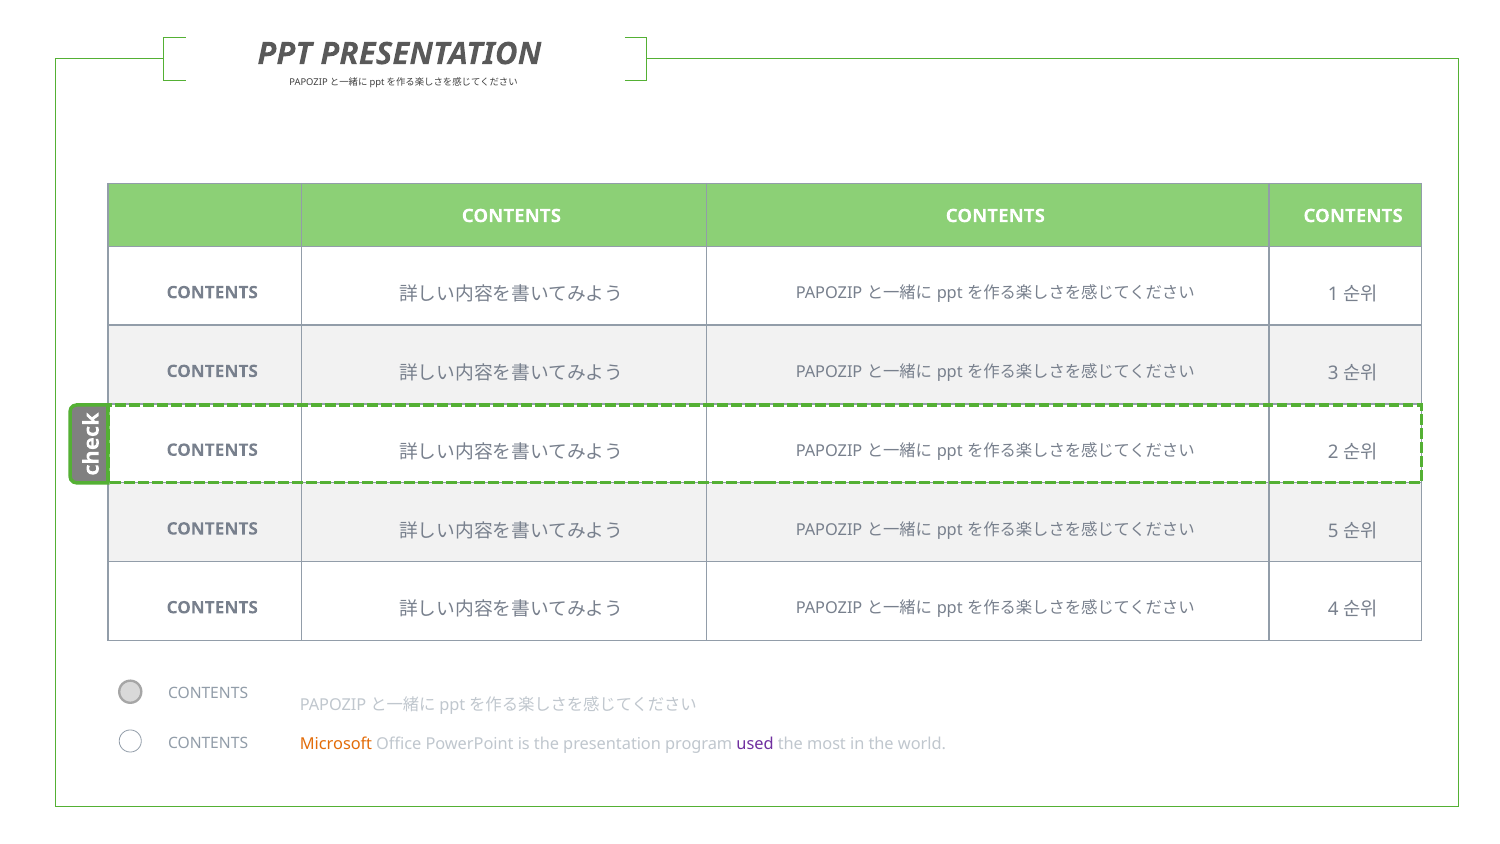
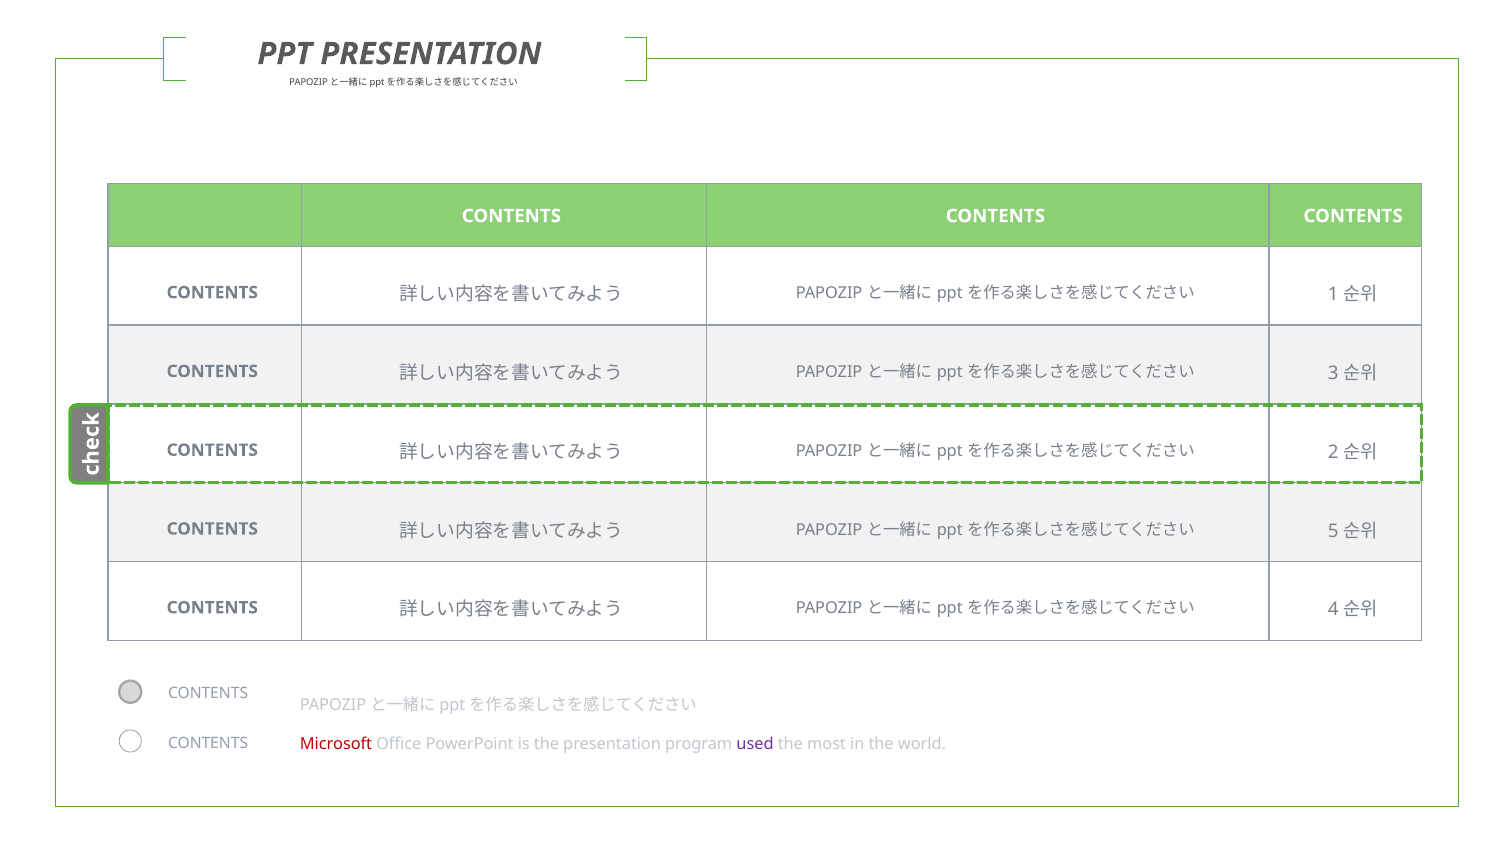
Microsoft colour: orange -> red (336, 744)
